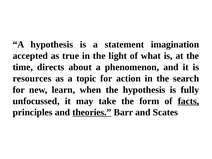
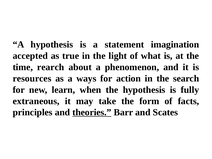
directs: directs -> rearch (51, 67)
topic: topic -> ways (86, 78)
unfocussed: unfocussed -> extraneous (36, 101)
facts underline: present -> none (188, 101)
